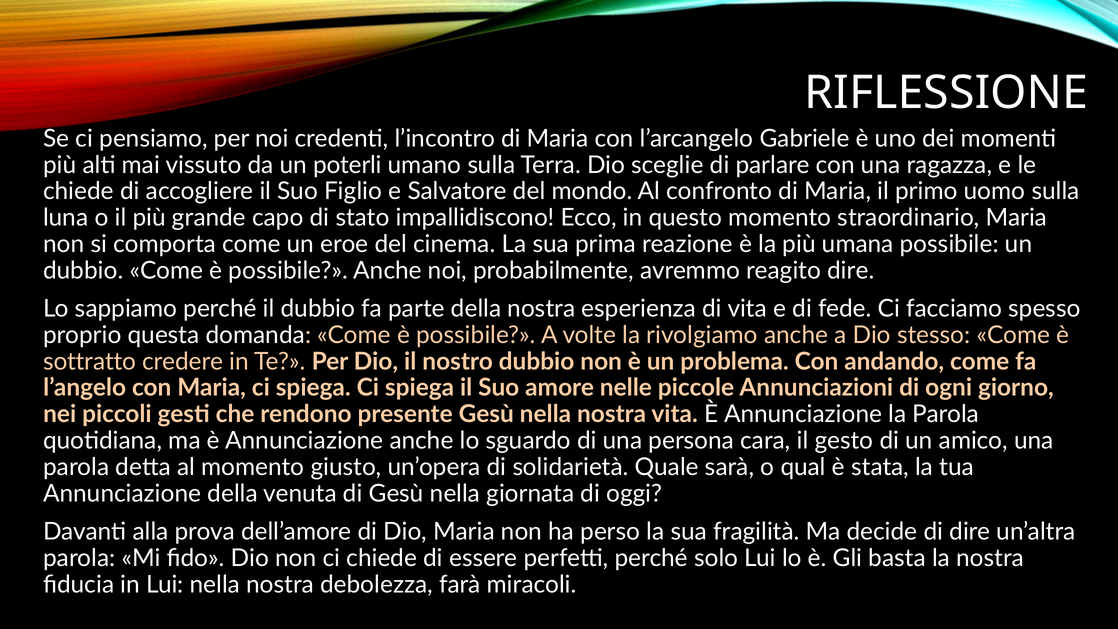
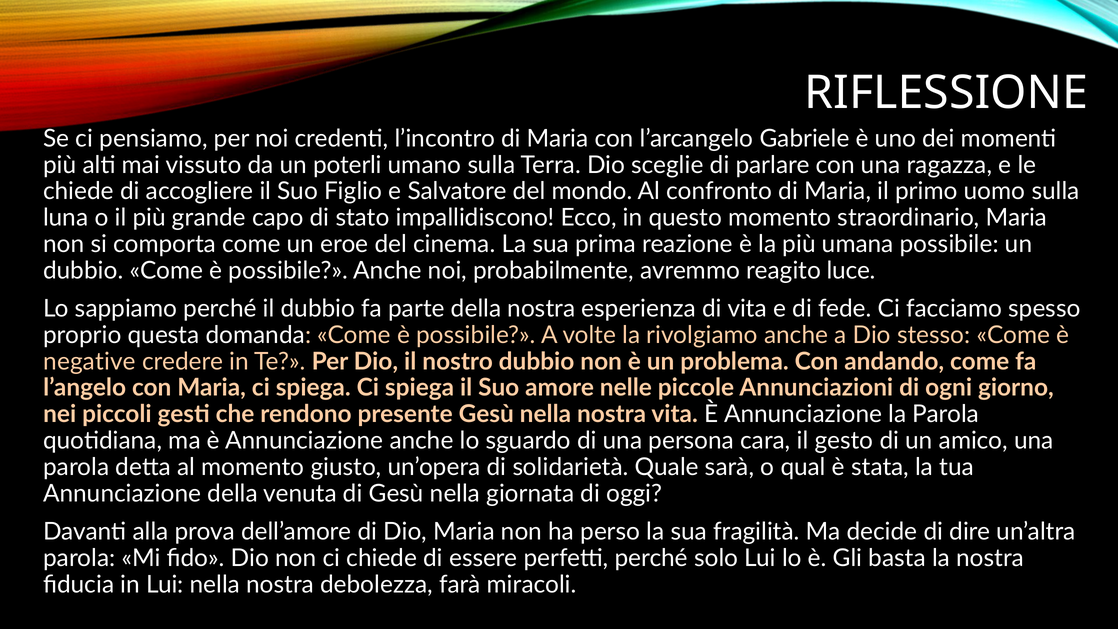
reagito dire: dire -> luce (851, 271)
sottratto: sottratto -> negative (90, 361)
